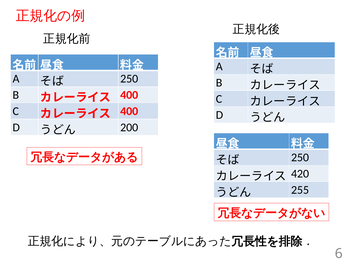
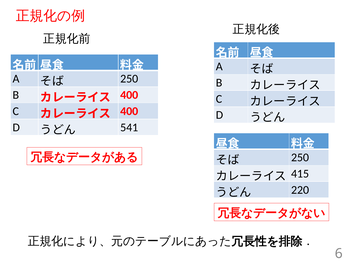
200: 200 -> 541 (129, 127)
420: 420 -> 415 (300, 173)
255: 255 -> 220 (300, 190)
